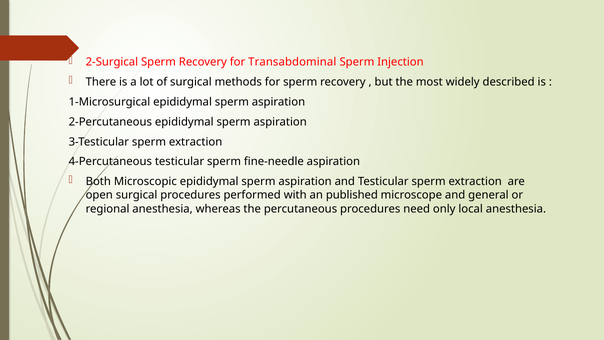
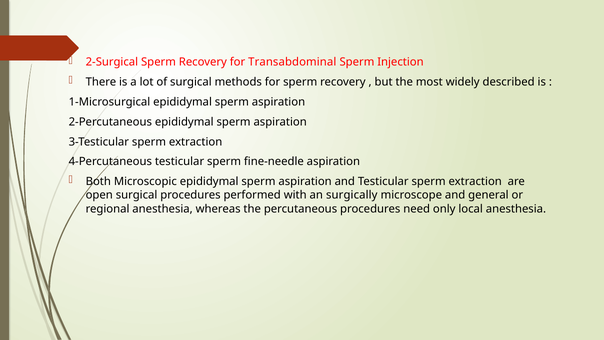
published: published -> surgically (352, 195)
